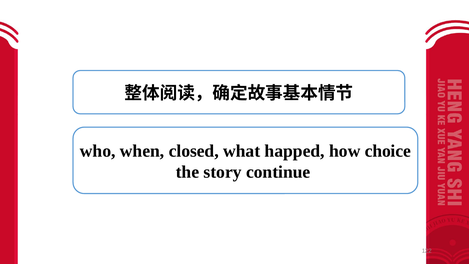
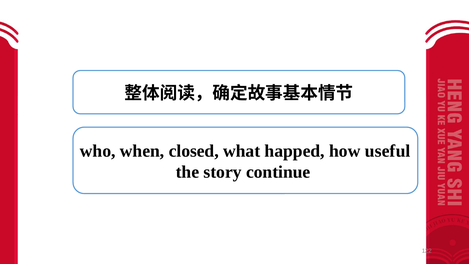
choice: choice -> useful (388, 151)
